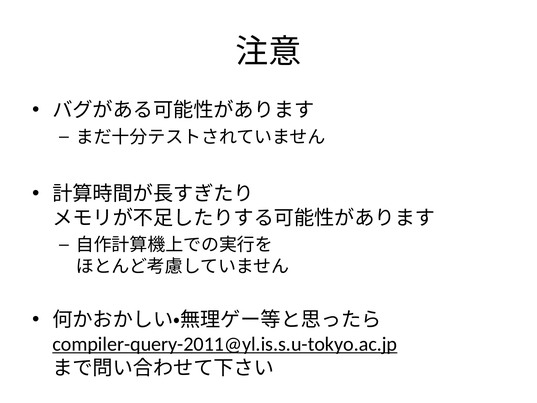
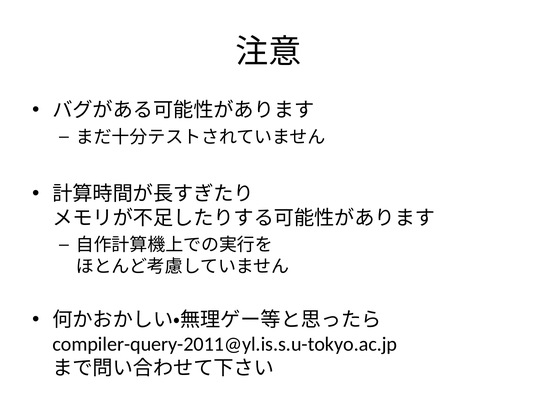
compiler-query-2011@yl.is.s.u-tokyo.ac.jp underline: present -> none (225, 344)
